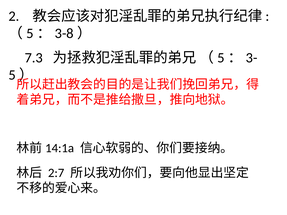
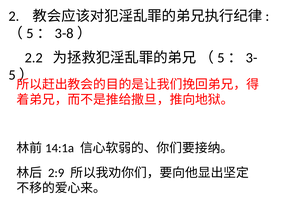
7.3: 7.3 -> 2.2 (34, 58)
2:7: 2:7 -> 2:9 (56, 173)
